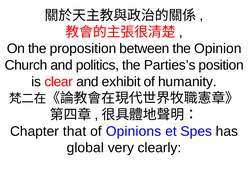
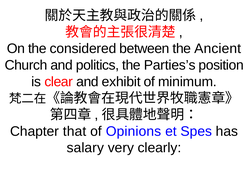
proposition: proposition -> considered (83, 49)
Opinion: Opinion -> Ancient (218, 49)
humanity: humanity -> minimum (187, 82)
global: global -> salary (85, 148)
